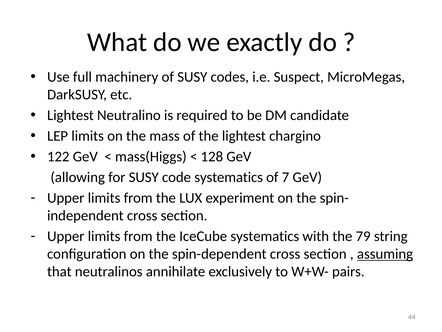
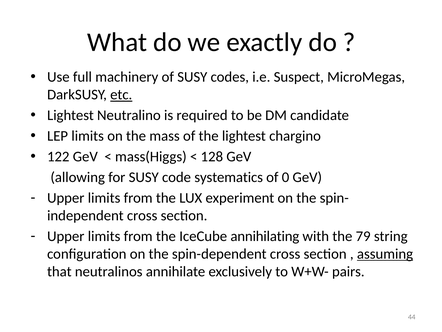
etc underline: none -> present (121, 95)
7: 7 -> 0 (286, 177)
IceCube systematics: systematics -> annihilating (265, 236)
